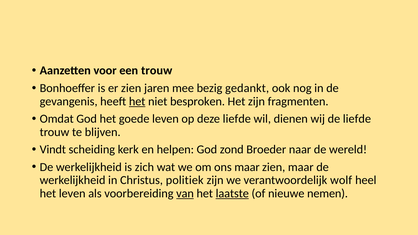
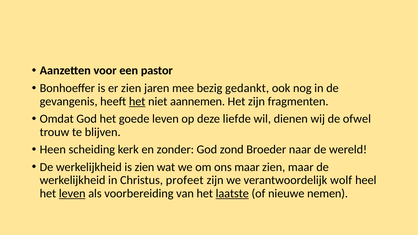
een trouw: trouw -> pastor (157, 71)
besproken: besproken -> aannemen (198, 101)
de liefde: liefde -> ofwel (357, 119)
Vindt: Vindt -> Heen (53, 150)
helpen: helpen -> zonder (175, 150)
is zich: zich -> zien (144, 167)
politiek: politiek -> profeet (185, 180)
leven underline: none -> present (72, 193)
van underline: present -> none (185, 193)
